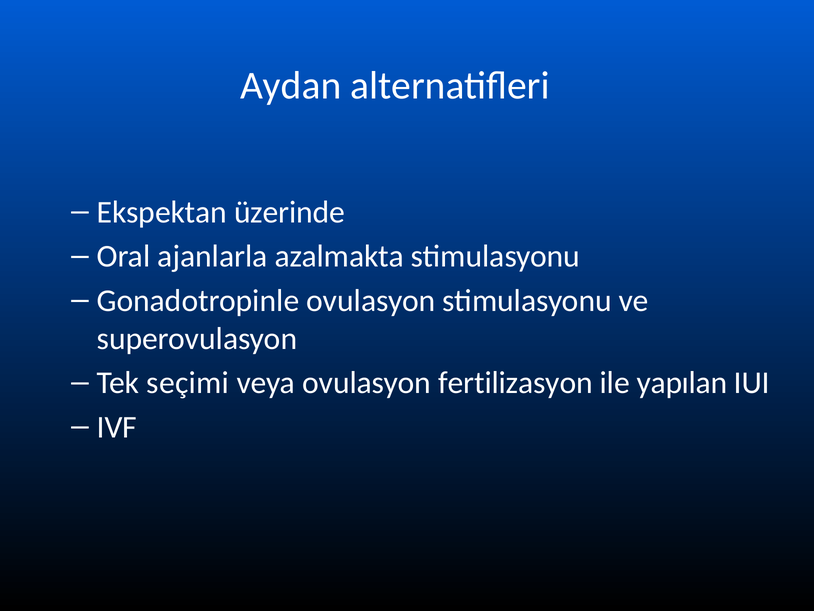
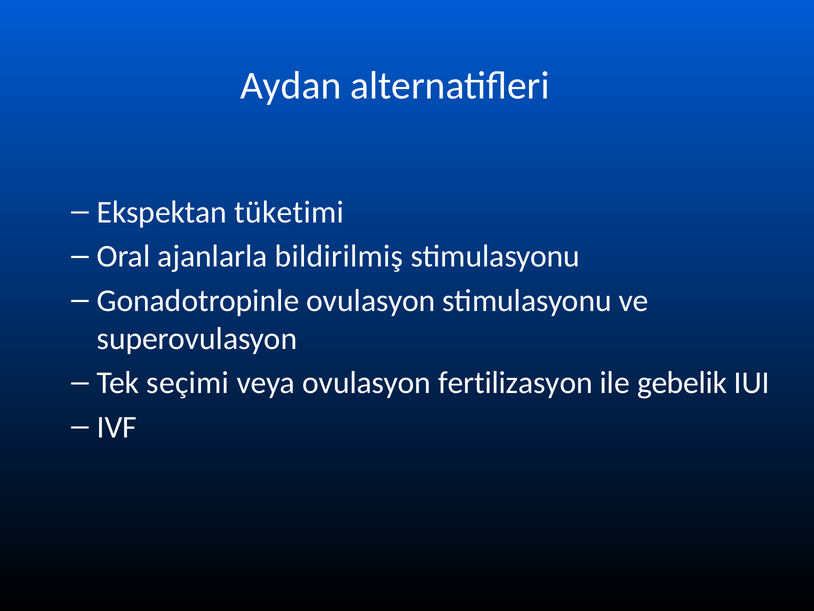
üzerinde: üzerinde -> tüketimi (289, 212)
azalmakta: azalmakta -> bildirilmiş (339, 256)
yapılan: yapılan -> gebelik (682, 383)
